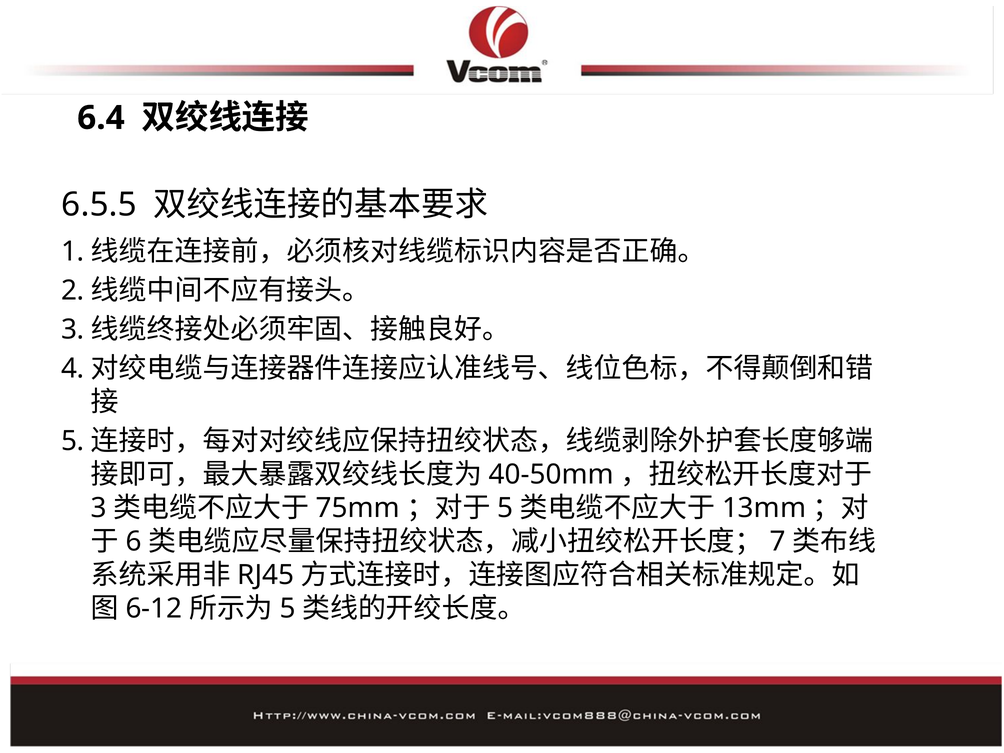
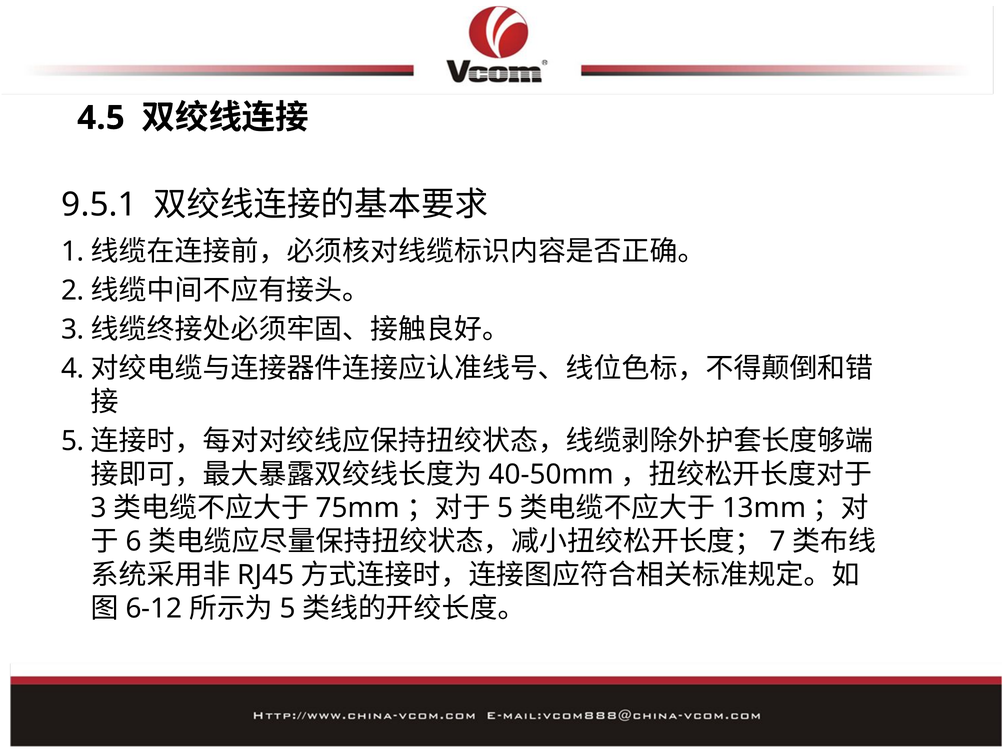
6.4: 6.4 -> 4.5 (101, 118)
6.5.5: 6.5.5 -> 9.5.1 (99, 205)
